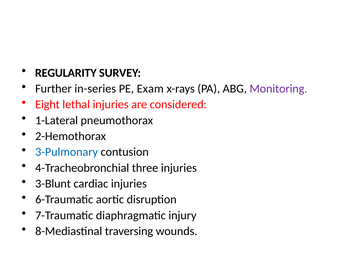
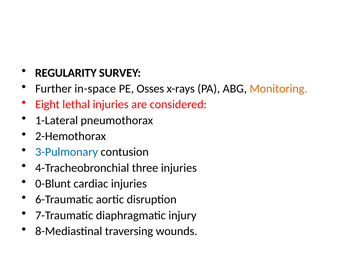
in-series: in-series -> in-space (95, 89)
Exam: Exam -> Osses (150, 89)
Monitoring colour: purple -> orange (278, 89)
3-Blunt: 3-Blunt -> 0-Blunt (53, 184)
